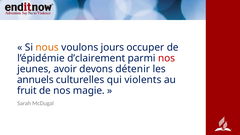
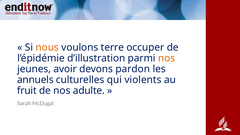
jours: jours -> terre (112, 47)
d’clairement: d’clairement -> d’illustration (96, 58)
nos colour: red -> orange (167, 58)
détenir: détenir -> pardon (133, 69)
magie: magie -> adulte (89, 91)
